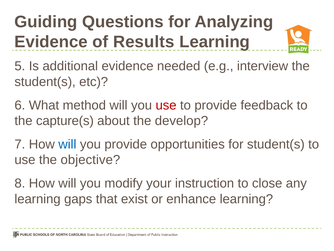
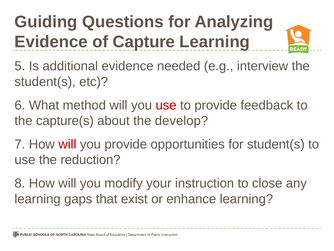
Results: Results -> Capture (144, 42)
will colour: blue -> red (67, 144)
objective: objective -> reduction (91, 160)
